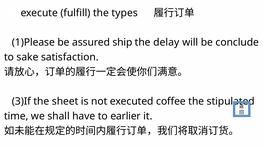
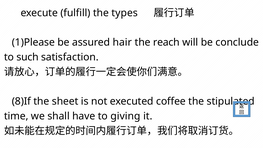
ship: ship -> hair (122, 42)
delay: delay -> reach (166, 42)
sake: sake -> such (28, 57)
3)If: 3)If -> 8)If (21, 101)
earlier: earlier -> giving (125, 116)
